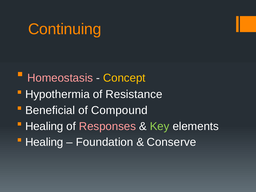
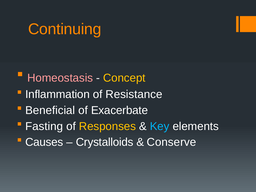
Hypothermia: Hypothermia -> Inflammation (58, 94)
Compound: Compound -> Exacerbate (120, 110)
Healing: Healing -> Fasting (44, 126)
Responses colour: pink -> yellow (107, 126)
Key colour: light green -> light blue (160, 126)
Healing: Healing -> Causes (44, 142)
Foundation: Foundation -> Crystalloids (105, 142)
